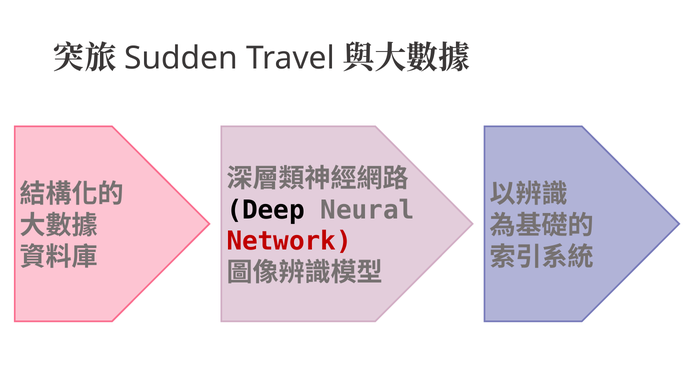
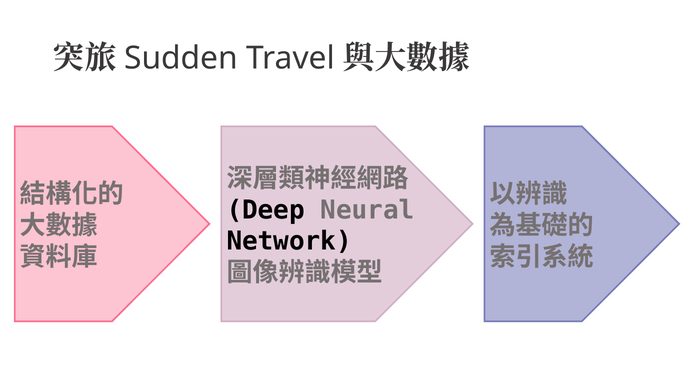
Network colour: red -> black (289, 241)
